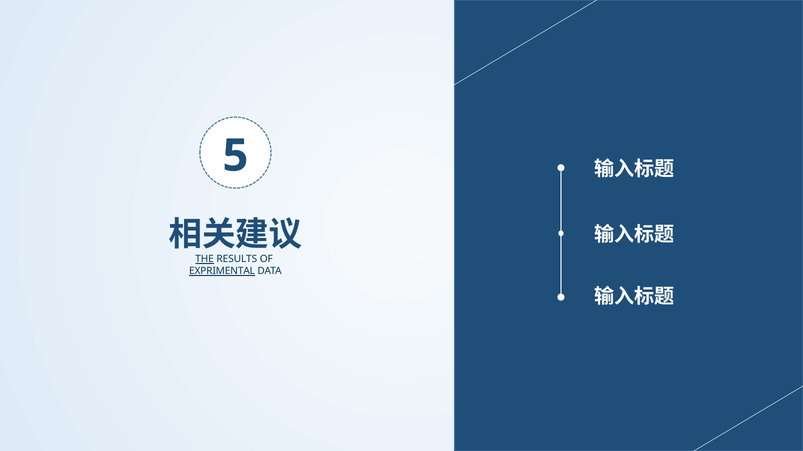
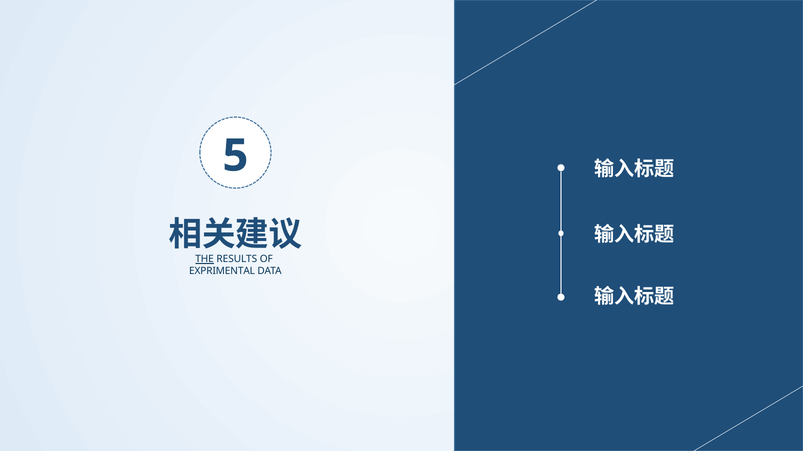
EXPRIMENTAL underline: present -> none (222, 272)
